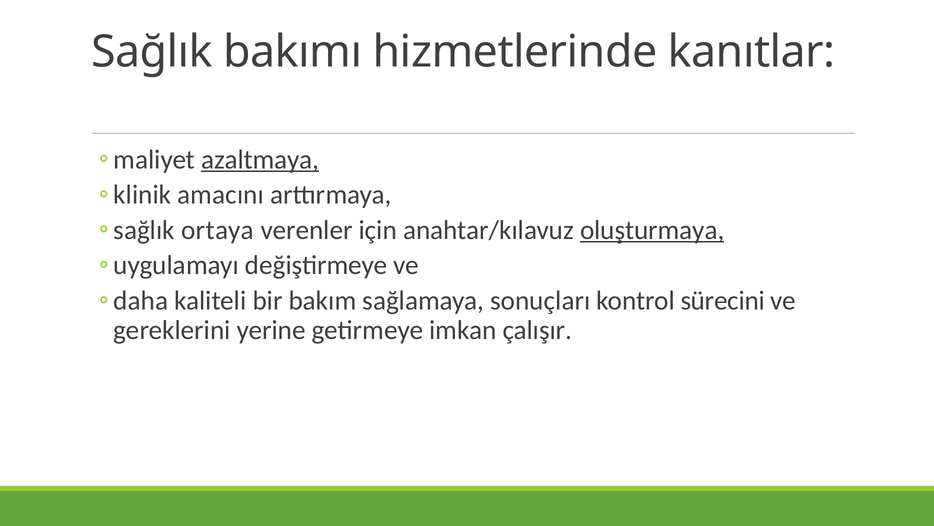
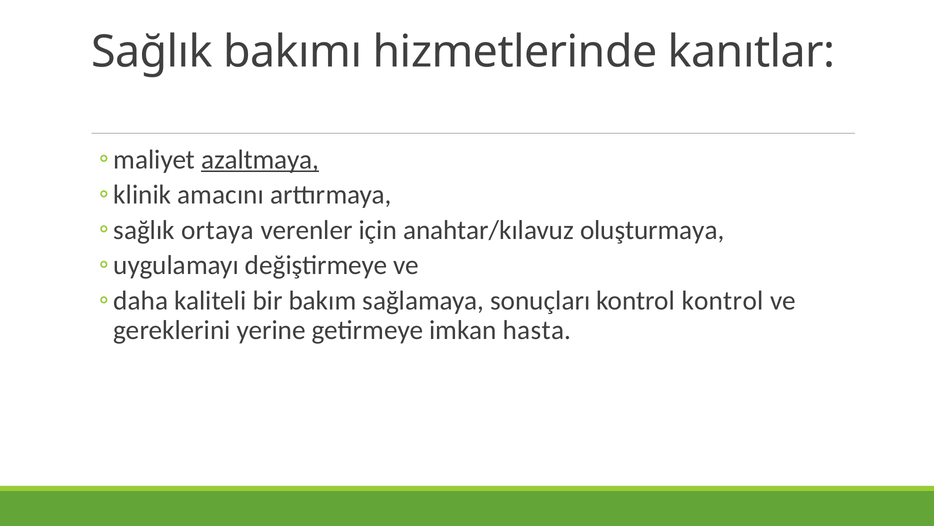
oluşturmaya underline: present -> none (652, 230)
kontrol sürecini: sürecini -> kontrol (722, 300)
çalışır: çalışır -> hasta (537, 330)
